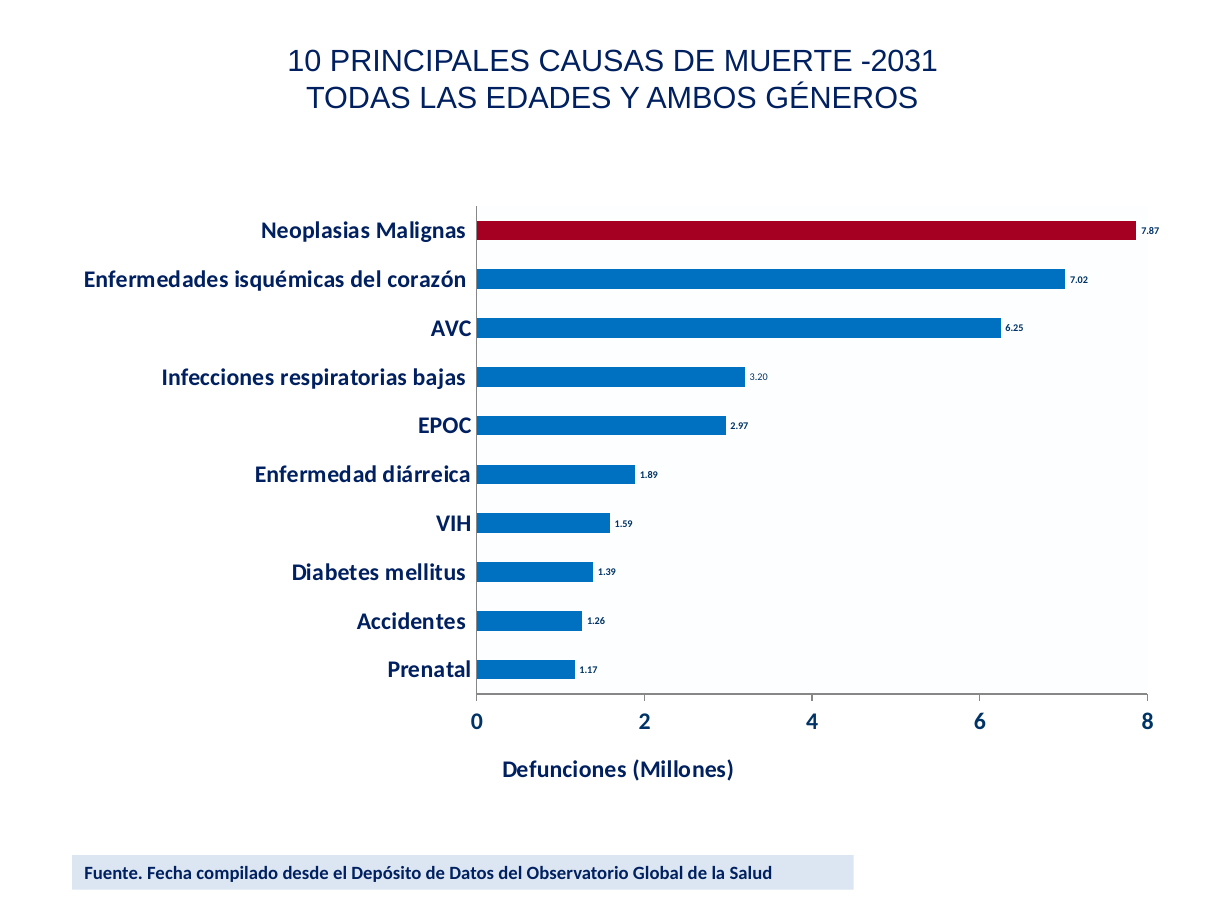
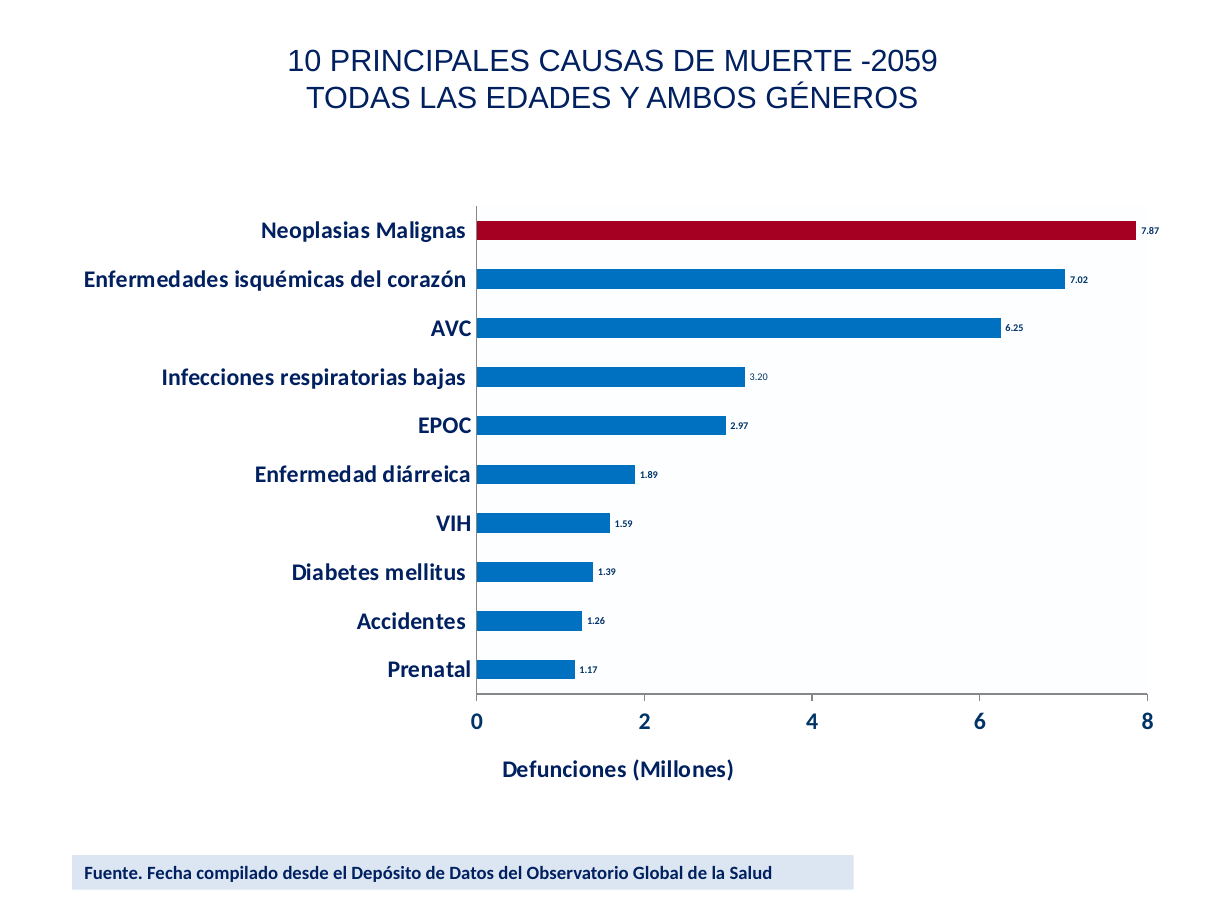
-2031: -2031 -> -2059 (899, 62)
